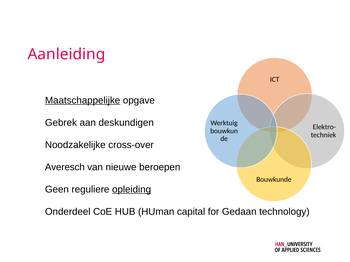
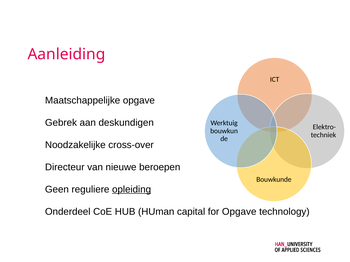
Maatschappelijke underline: present -> none (83, 101)
Averesch: Averesch -> Directeur (65, 167)
for Gedaan: Gedaan -> Opgave (239, 212)
